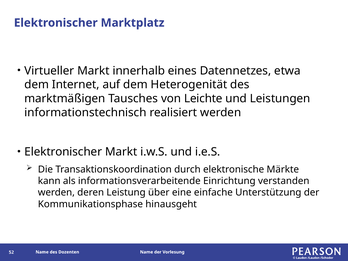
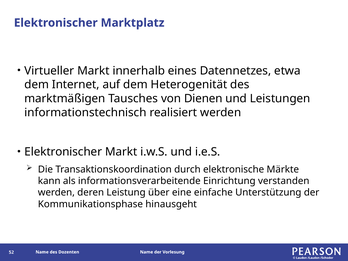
Leichte: Leichte -> Dienen (203, 99)
